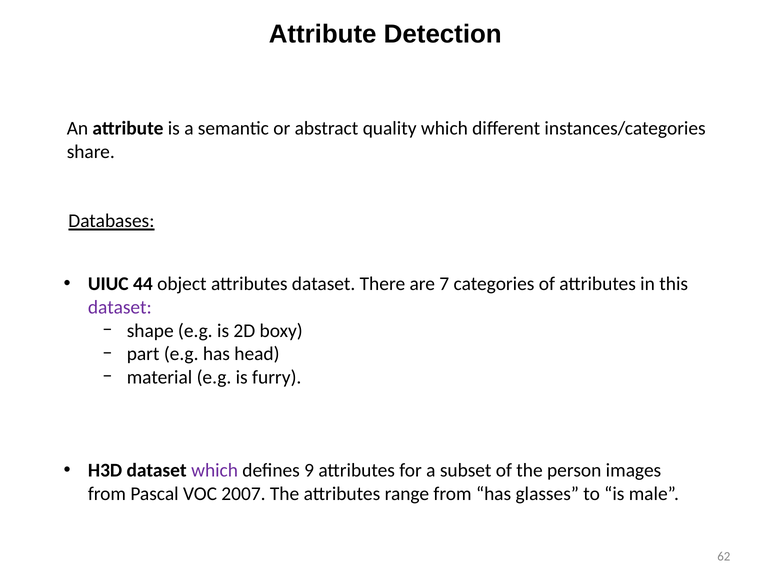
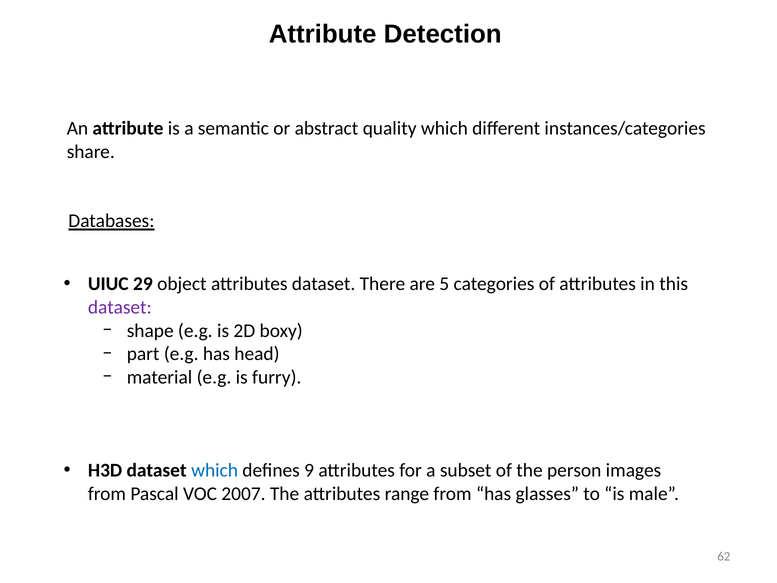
44: 44 -> 29 (143, 284)
7: 7 -> 5 (444, 284)
which colour: purple -> blue (215, 470)
